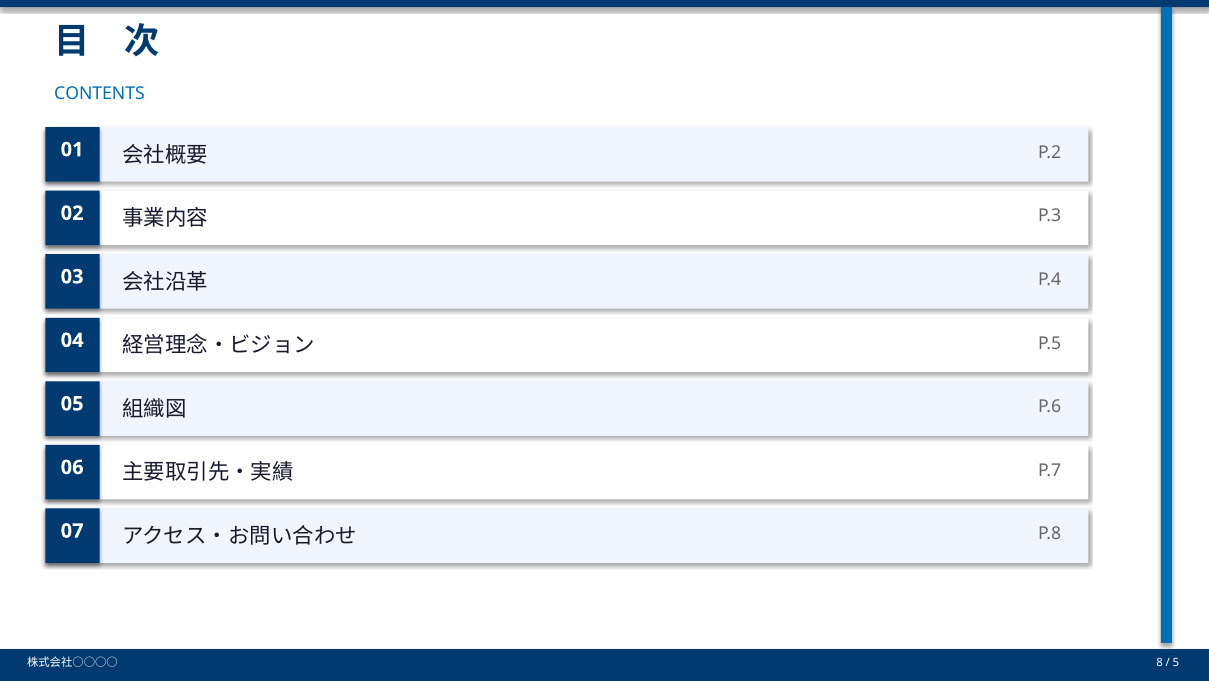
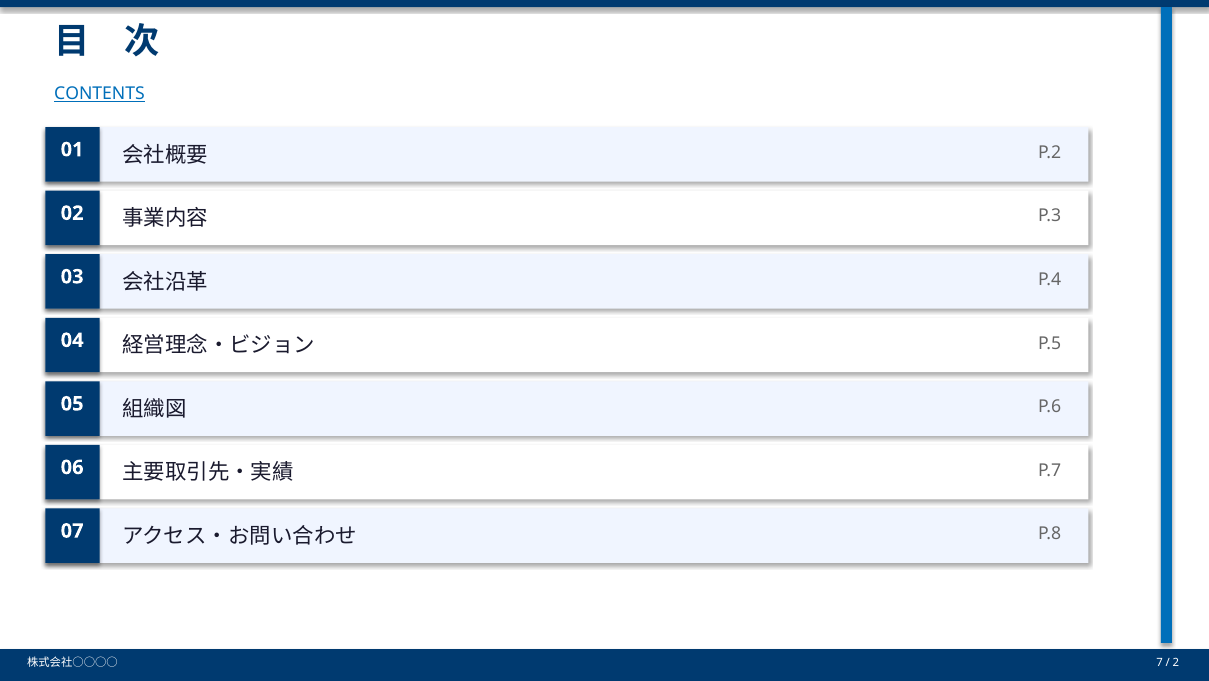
CONTENTS underline: none -> present (100, 93)
8: 8 -> 7 (1160, 662)
5: 5 -> 2 (1176, 662)
